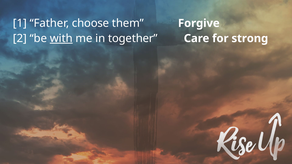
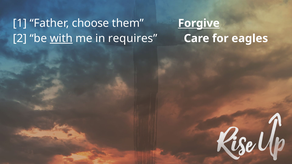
Forgive underline: none -> present (199, 23)
together: together -> requires (133, 38)
strong: strong -> eagles (250, 38)
